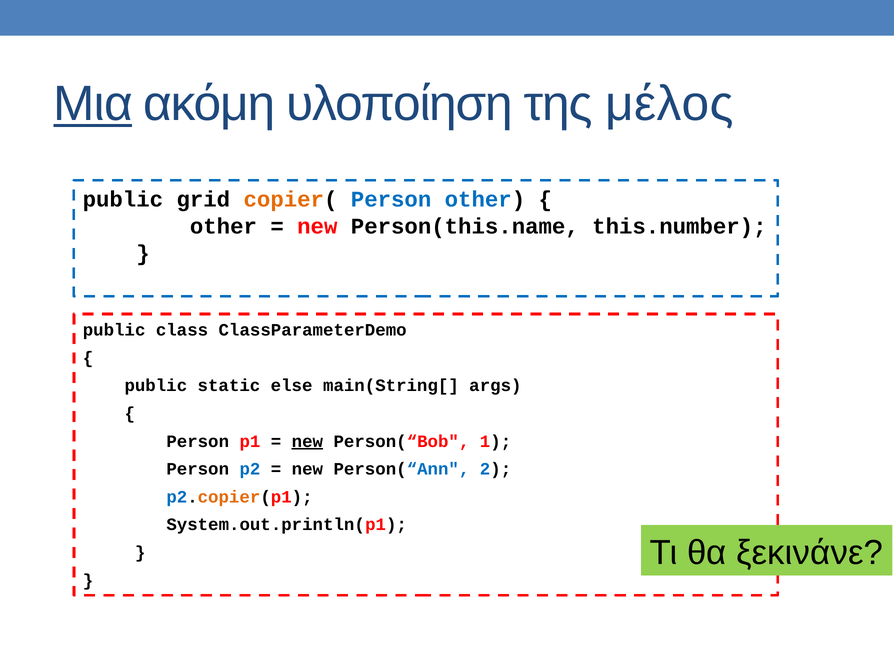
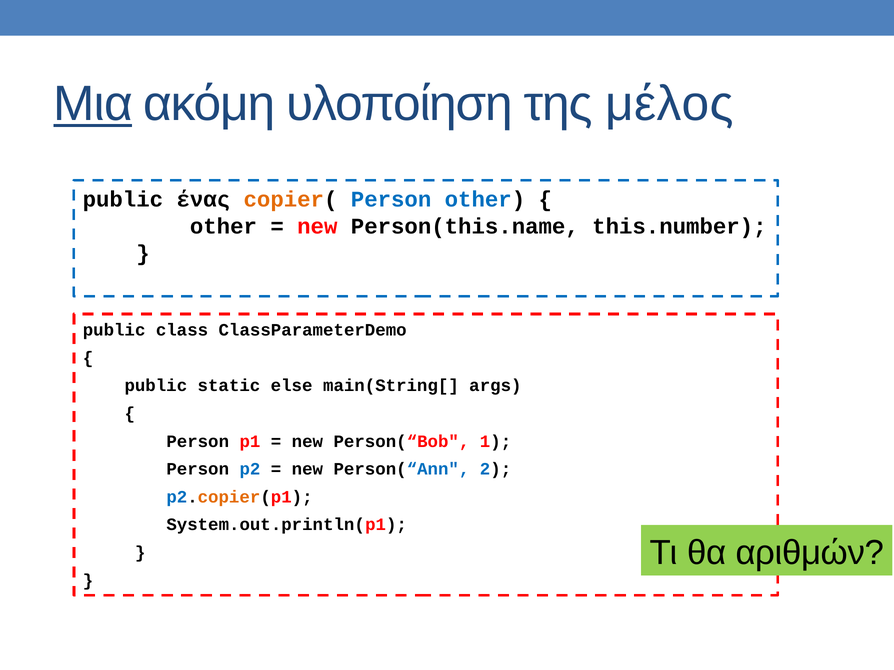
grid: grid -> ένας (203, 200)
new underline: present -> none (307, 442)
ξεκινάνε: ξεκινάνε -> αριθμών (810, 553)
